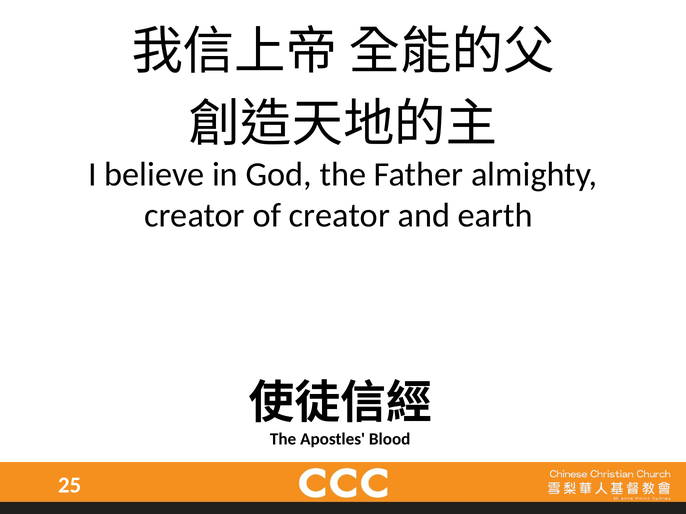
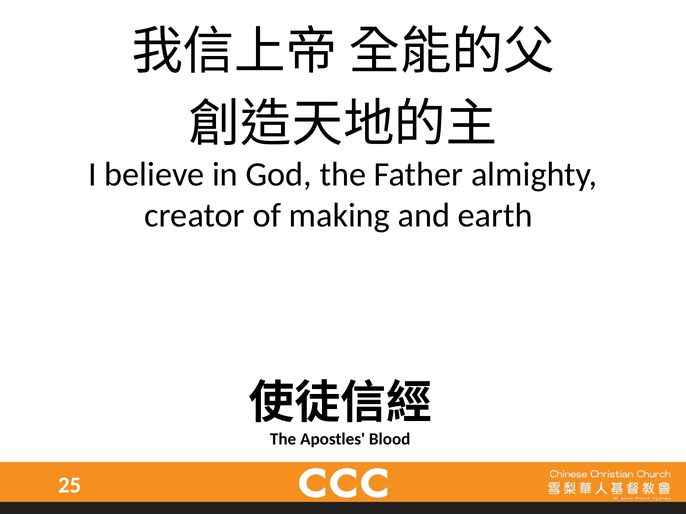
of creator: creator -> making (339, 216)
